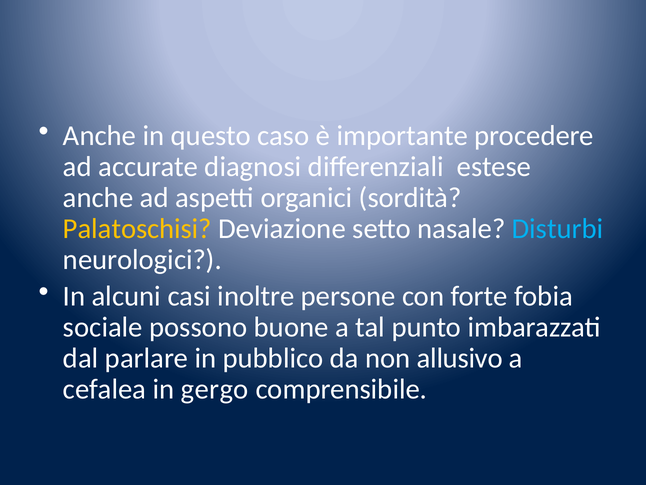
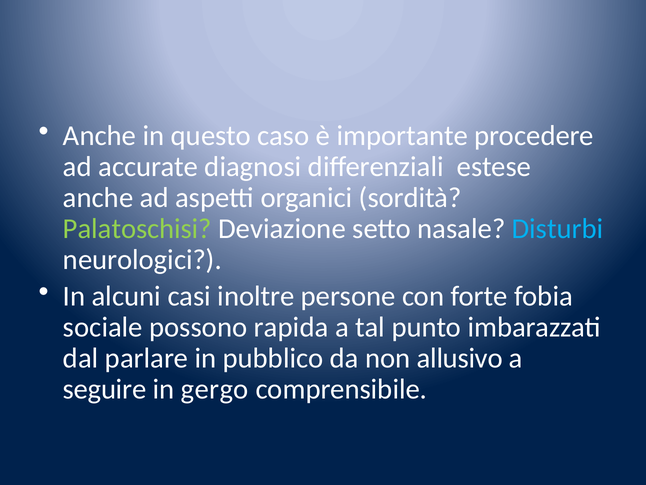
Palatoschisi colour: yellow -> light green (137, 229)
buone: buone -> rapida (291, 327)
cefalea: cefalea -> seguire (105, 389)
